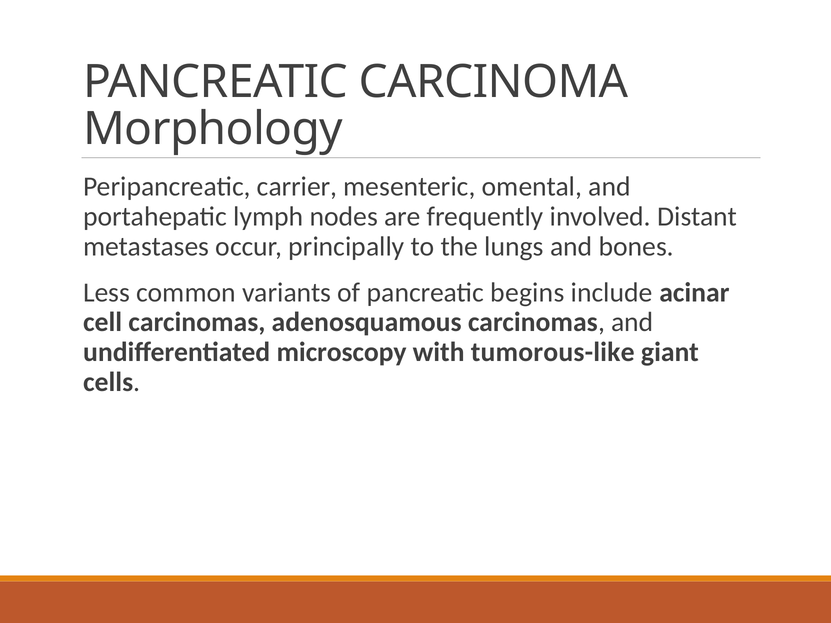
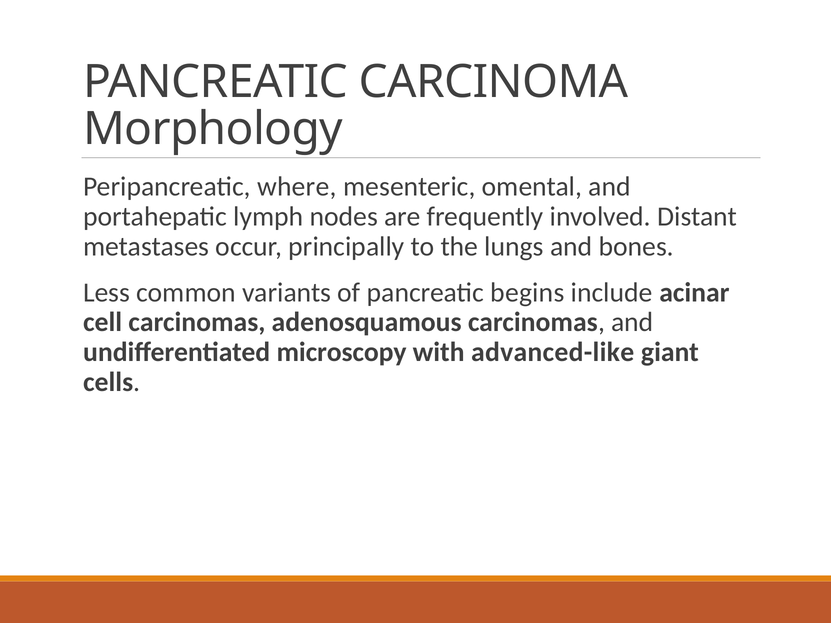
carrier: carrier -> where (297, 187)
tumorous-like: tumorous-like -> advanced-like (553, 352)
